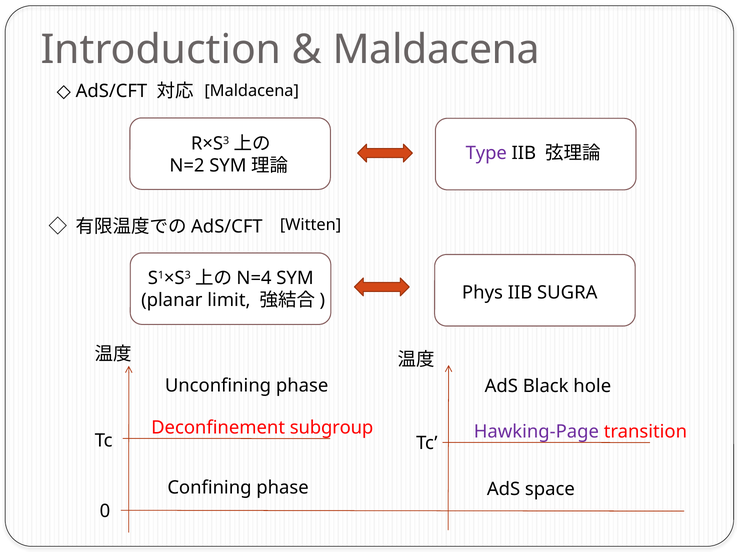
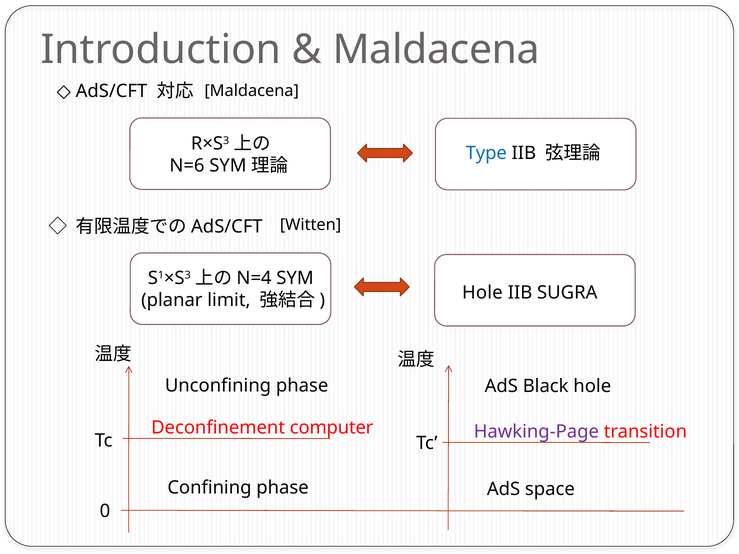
Type colour: purple -> blue (486, 153)
N=2: N=2 -> N=6 (187, 166)
Phys: Phys -> Hole (482, 293)
subgroup: subgroup -> computer (332, 428)
